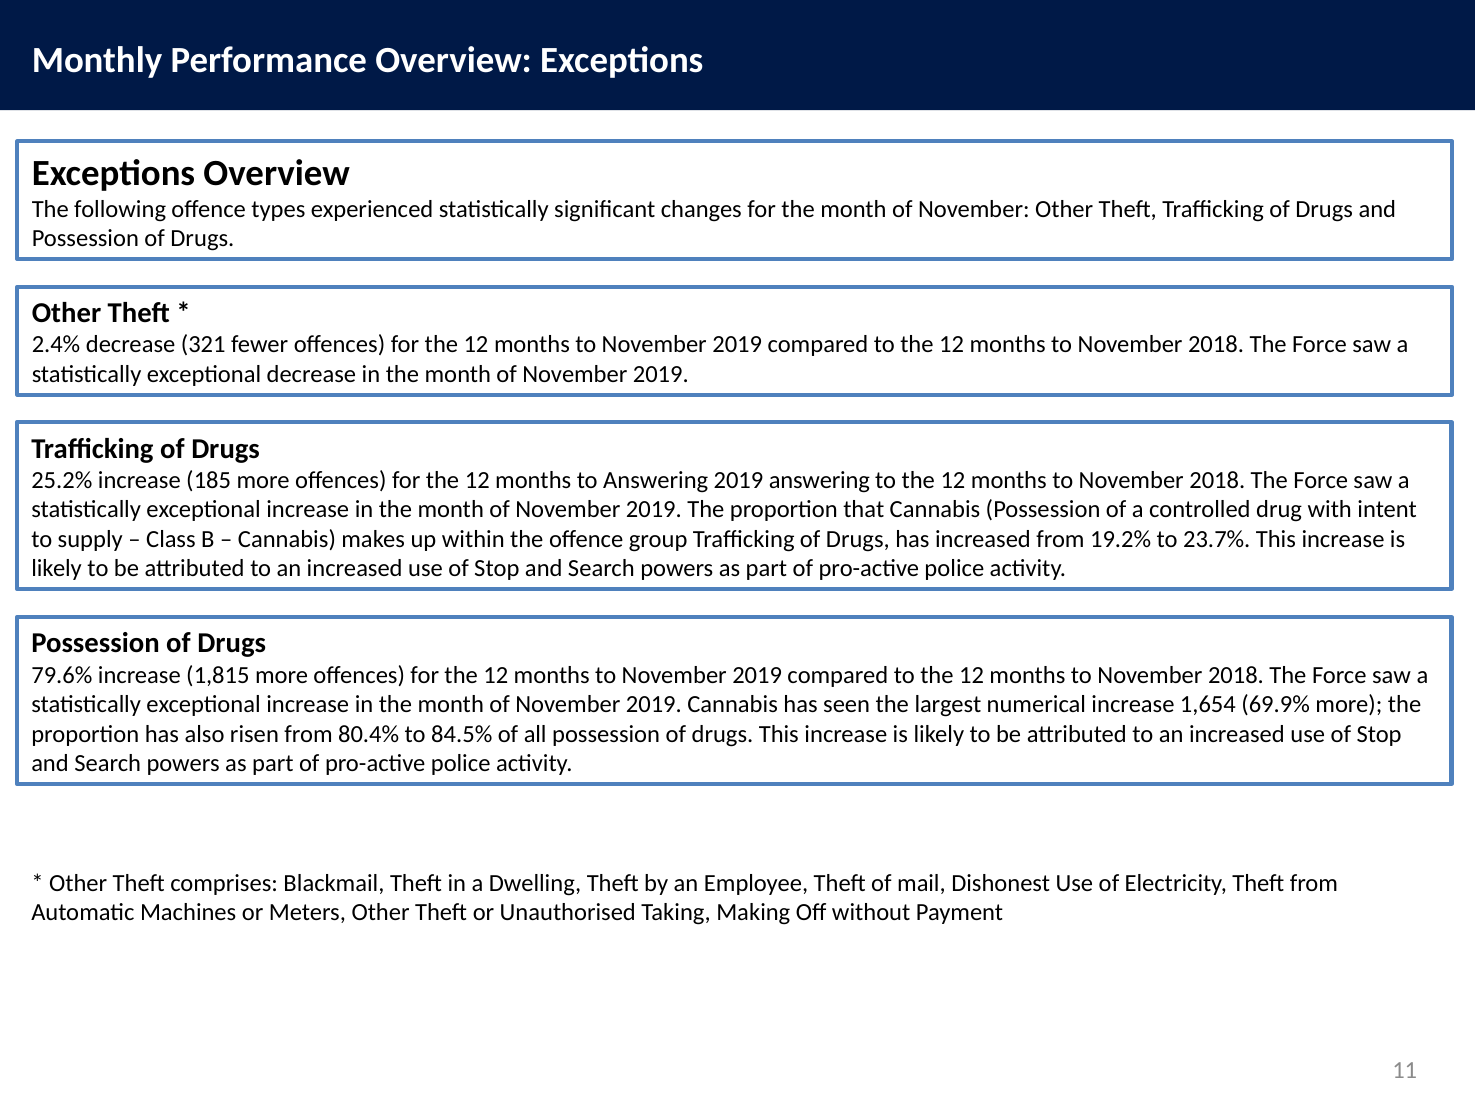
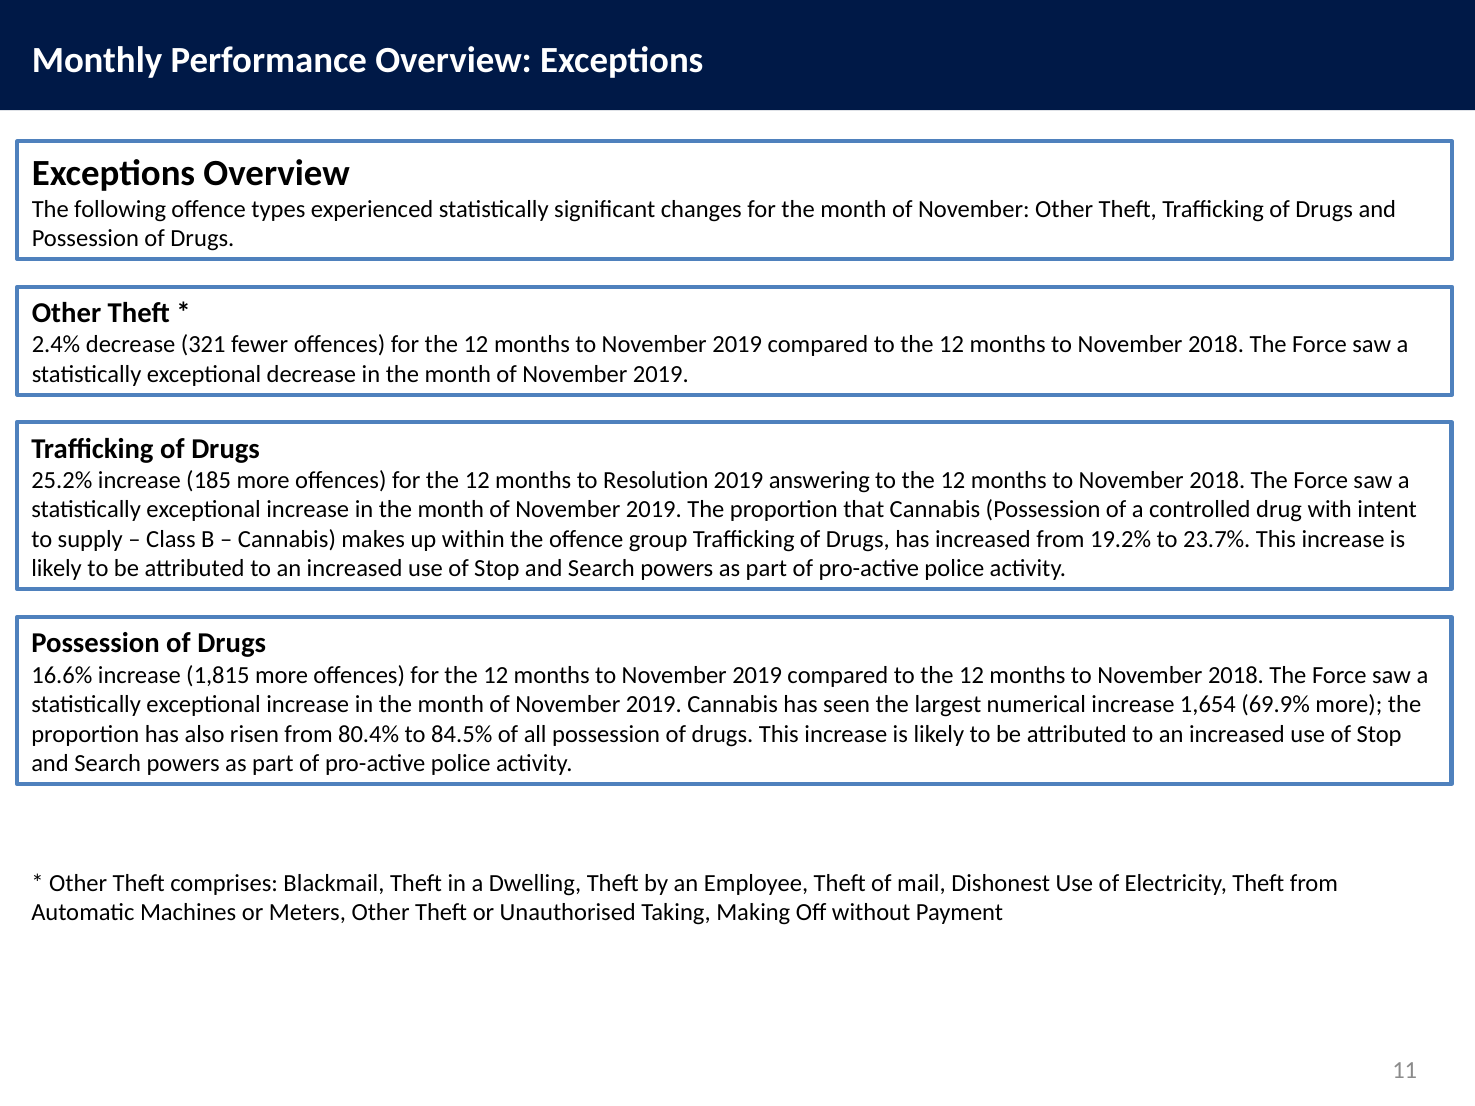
to Answering: Answering -> Resolution (656, 480)
79.6%: 79.6% -> 16.6% (62, 675)
